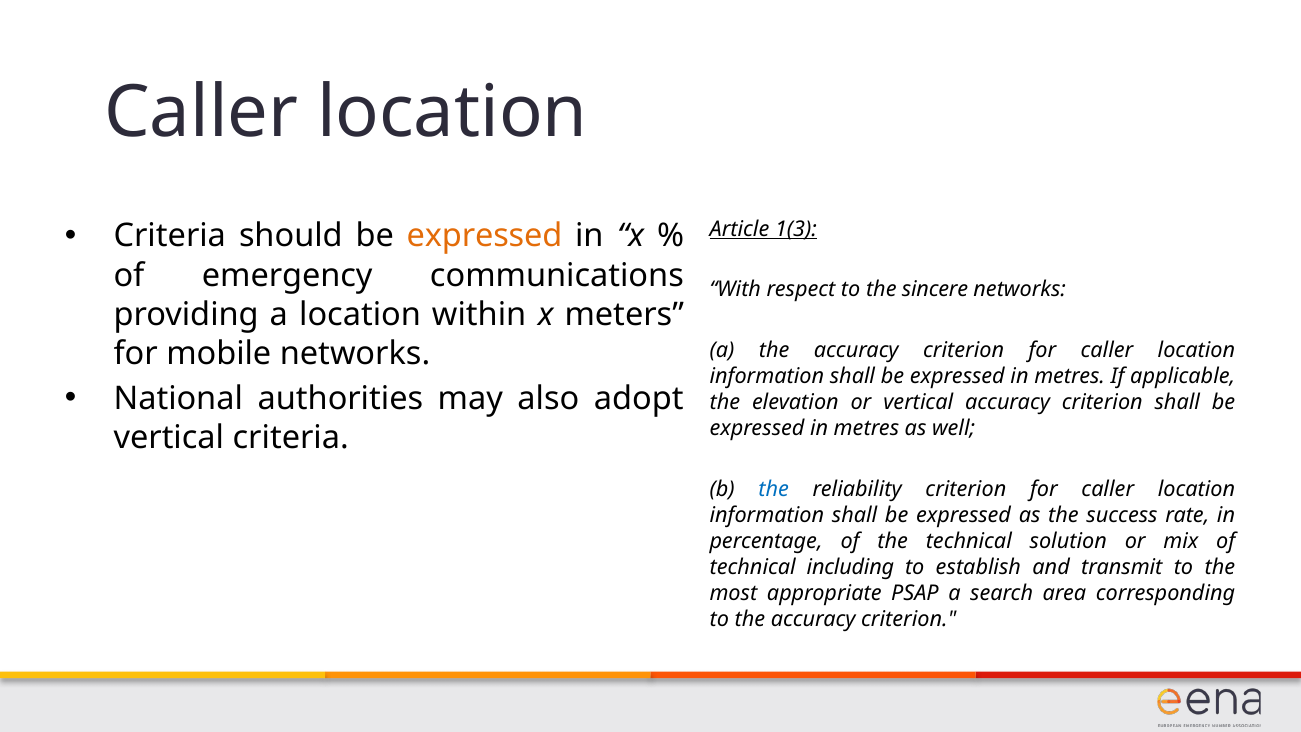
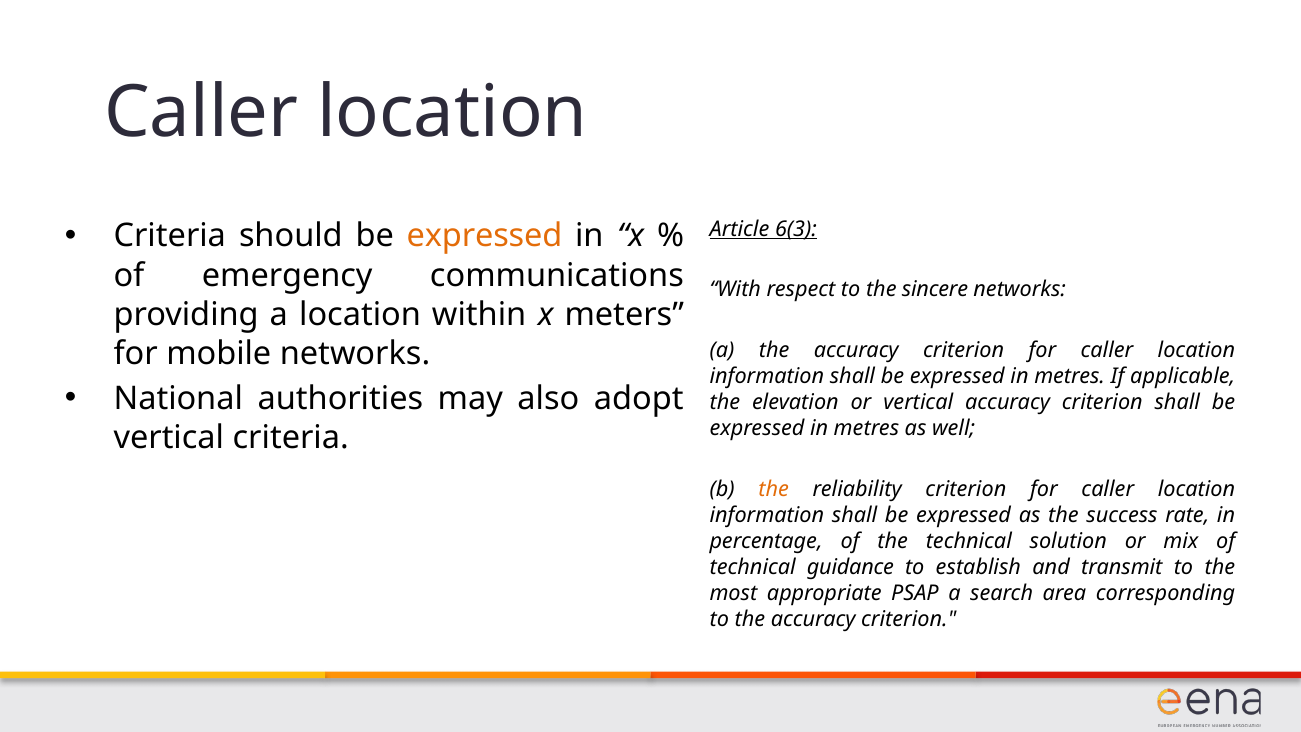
1(3: 1(3 -> 6(3 (796, 229)
the colour: blue -> orange (774, 489)
including: including -> guidance (850, 567)
